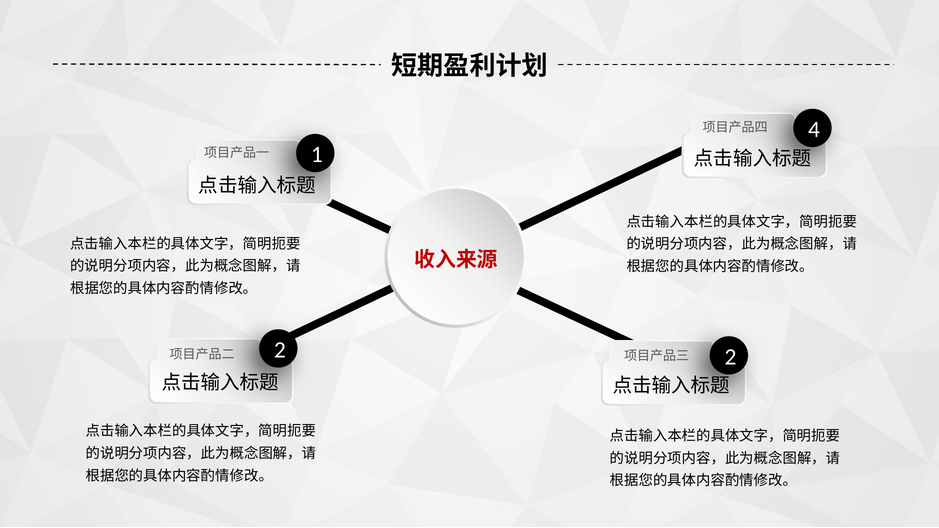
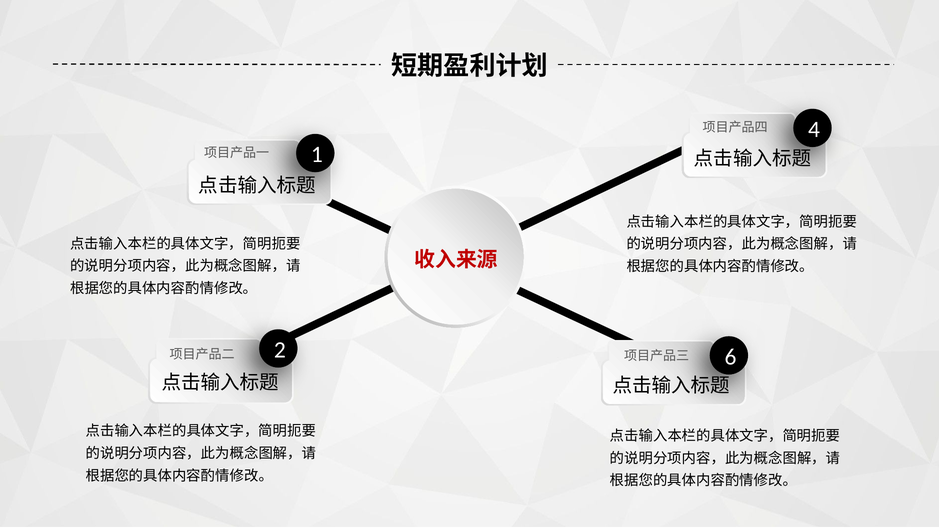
2 2: 2 -> 6 (730, 357)
